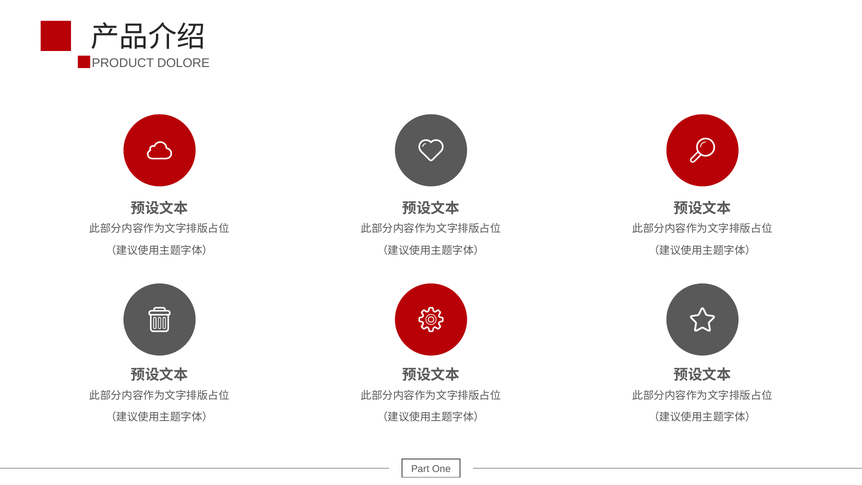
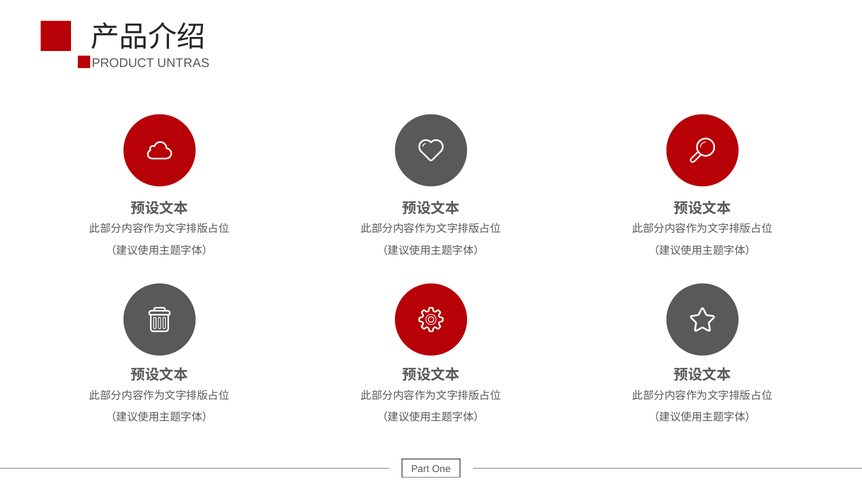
DOLORE: DOLORE -> UNTRAS (183, 63)
